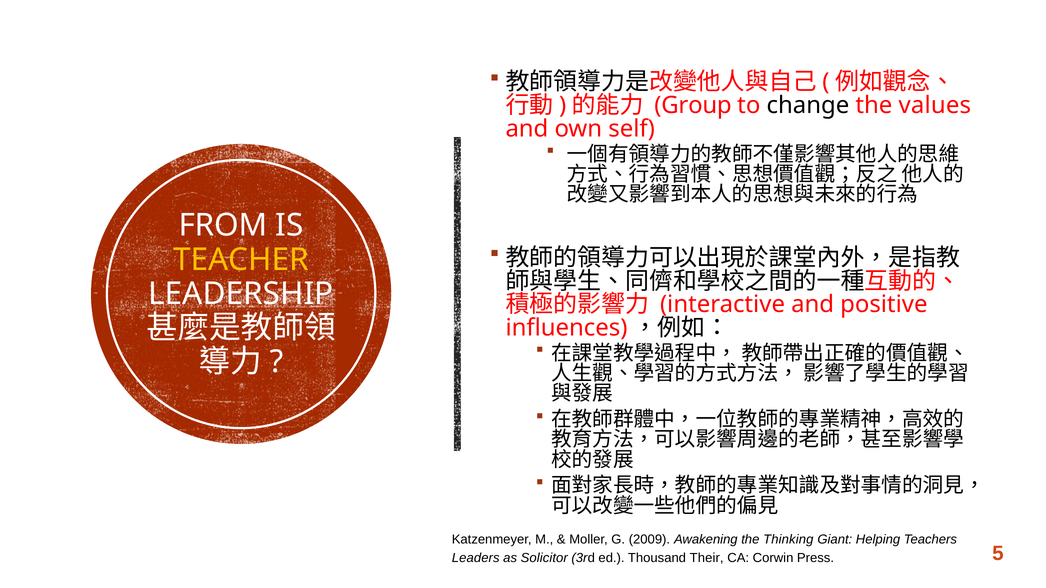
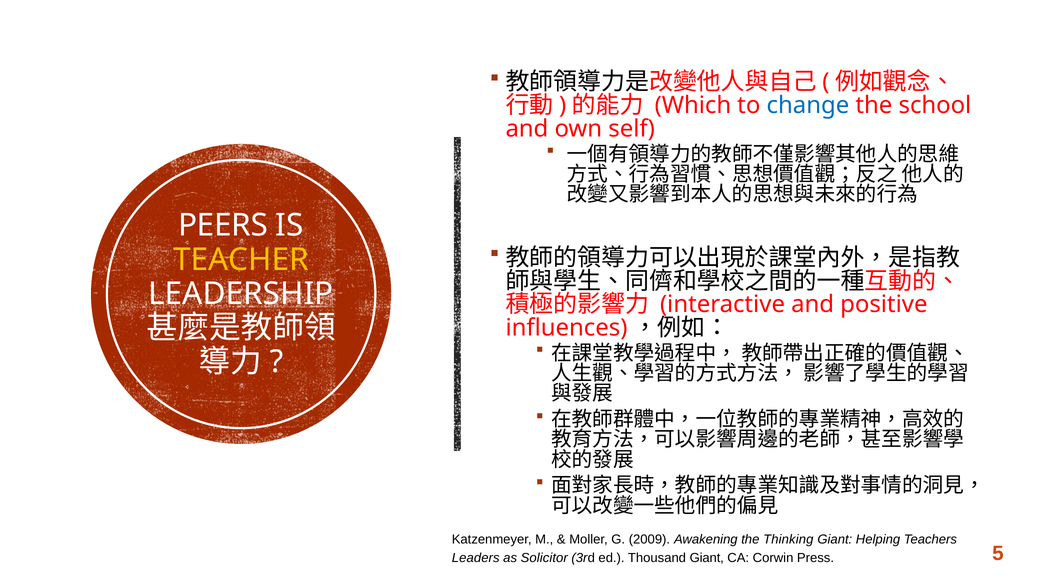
Group: Group -> Which (693, 105)
change colour: black -> blue (808, 105)
values: values -> school (935, 105)
FROM: FROM -> PEERS (223, 226)
Thousand Their: Their -> Giant (707, 558)
